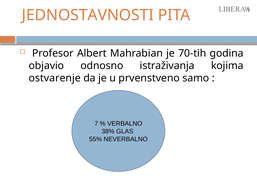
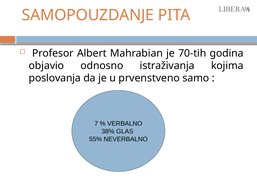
JEDNOSTAVNOSTI: JEDNOSTAVNOSTI -> SAMOPOUZDANJE (88, 15)
ostvarenje: ostvarenje -> poslovanja (55, 78)
